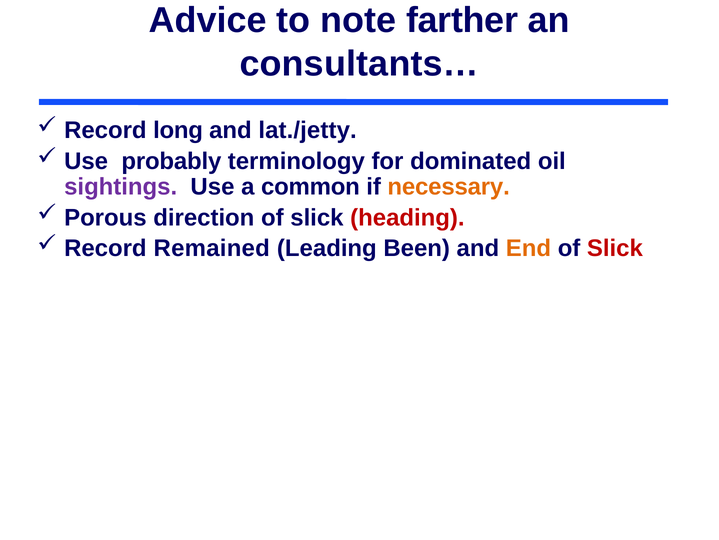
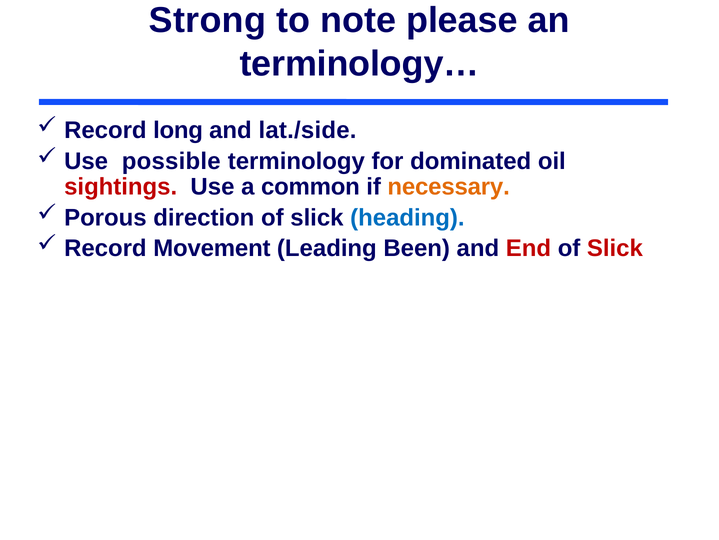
Advice: Advice -> Strong (208, 20)
farther: farther -> please (462, 20)
consultants…: consultants… -> terminology… (359, 64)
lat./jetty: lat./jetty -> lat./side (308, 130)
probably: probably -> possible (171, 161)
sightings colour: purple -> red (121, 187)
heading colour: red -> blue (407, 217)
Remained: Remained -> Movement (212, 248)
End colour: orange -> red (528, 248)
